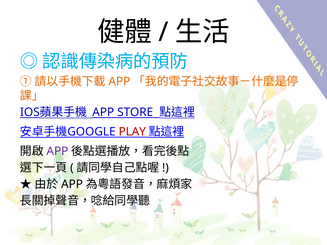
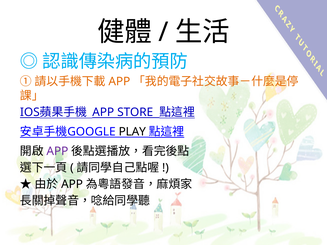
PLAY colour: red -> black (132, 132)
